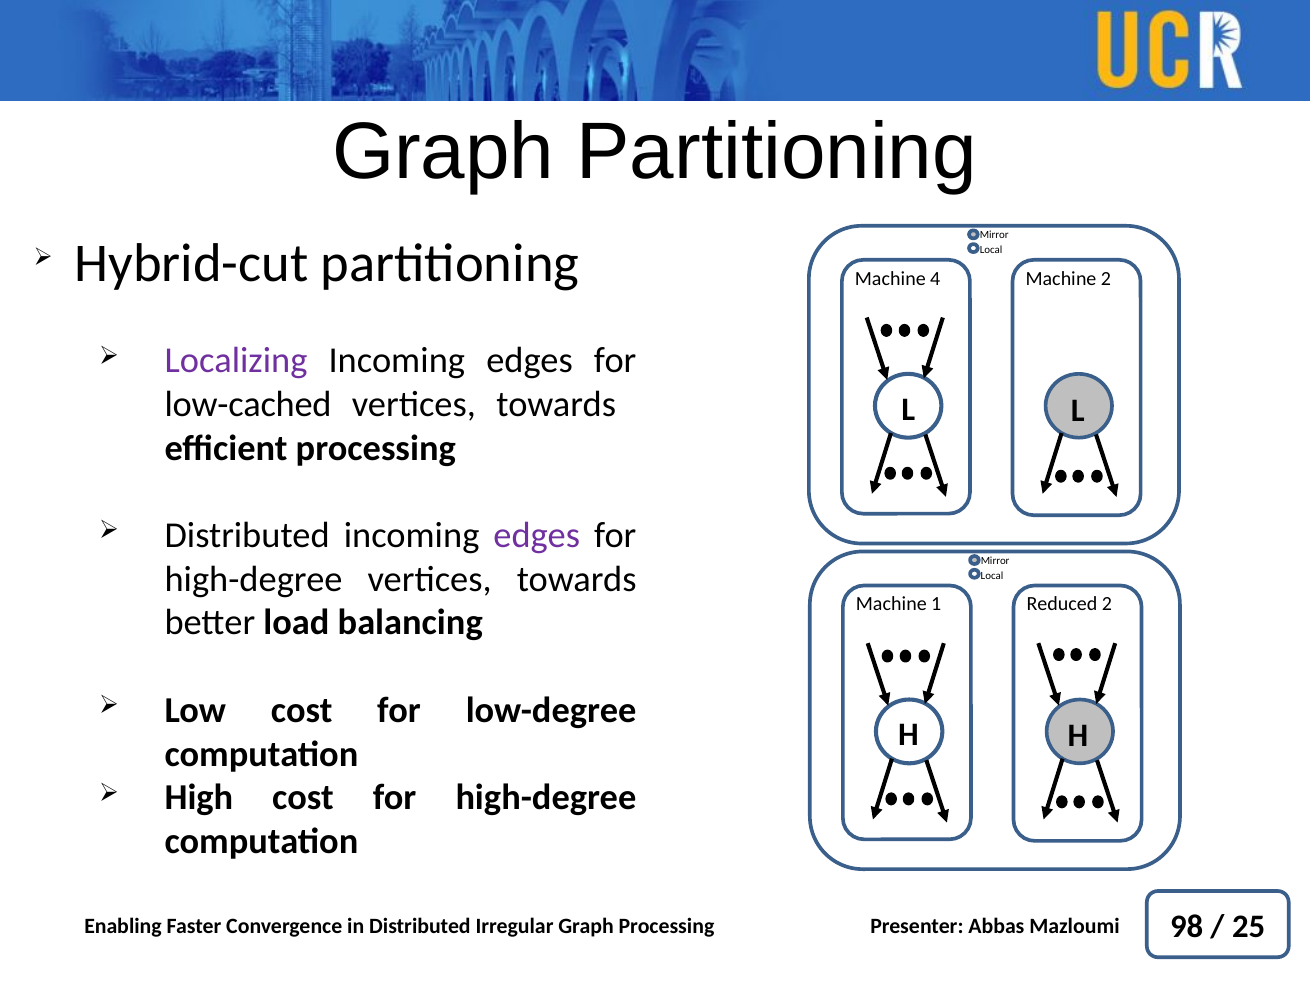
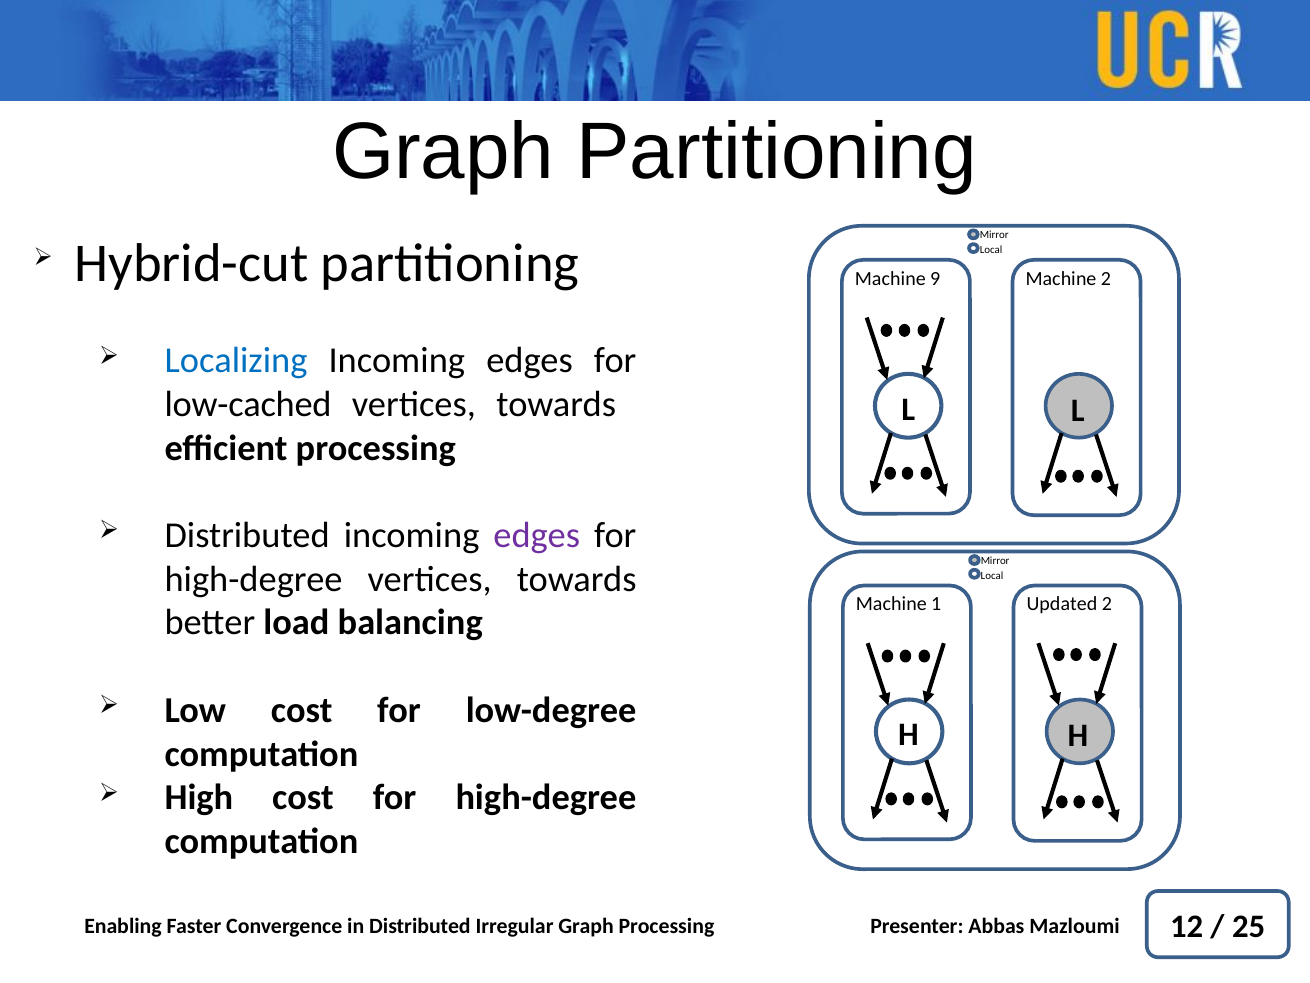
4: 4 -> 9 (935, 278)
Localizing colour: purple -> blue (236, 361)
Reduced: Reduced -> Updated (1062, 604)
98: 98 -> 12 (1187, 926)
